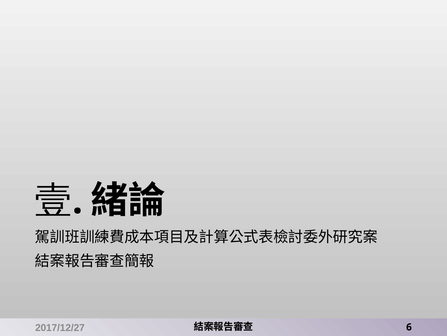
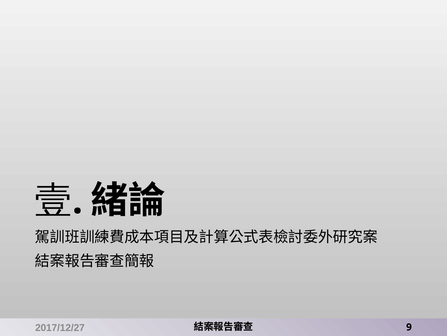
6: 6 -> 9 (409, 326)
